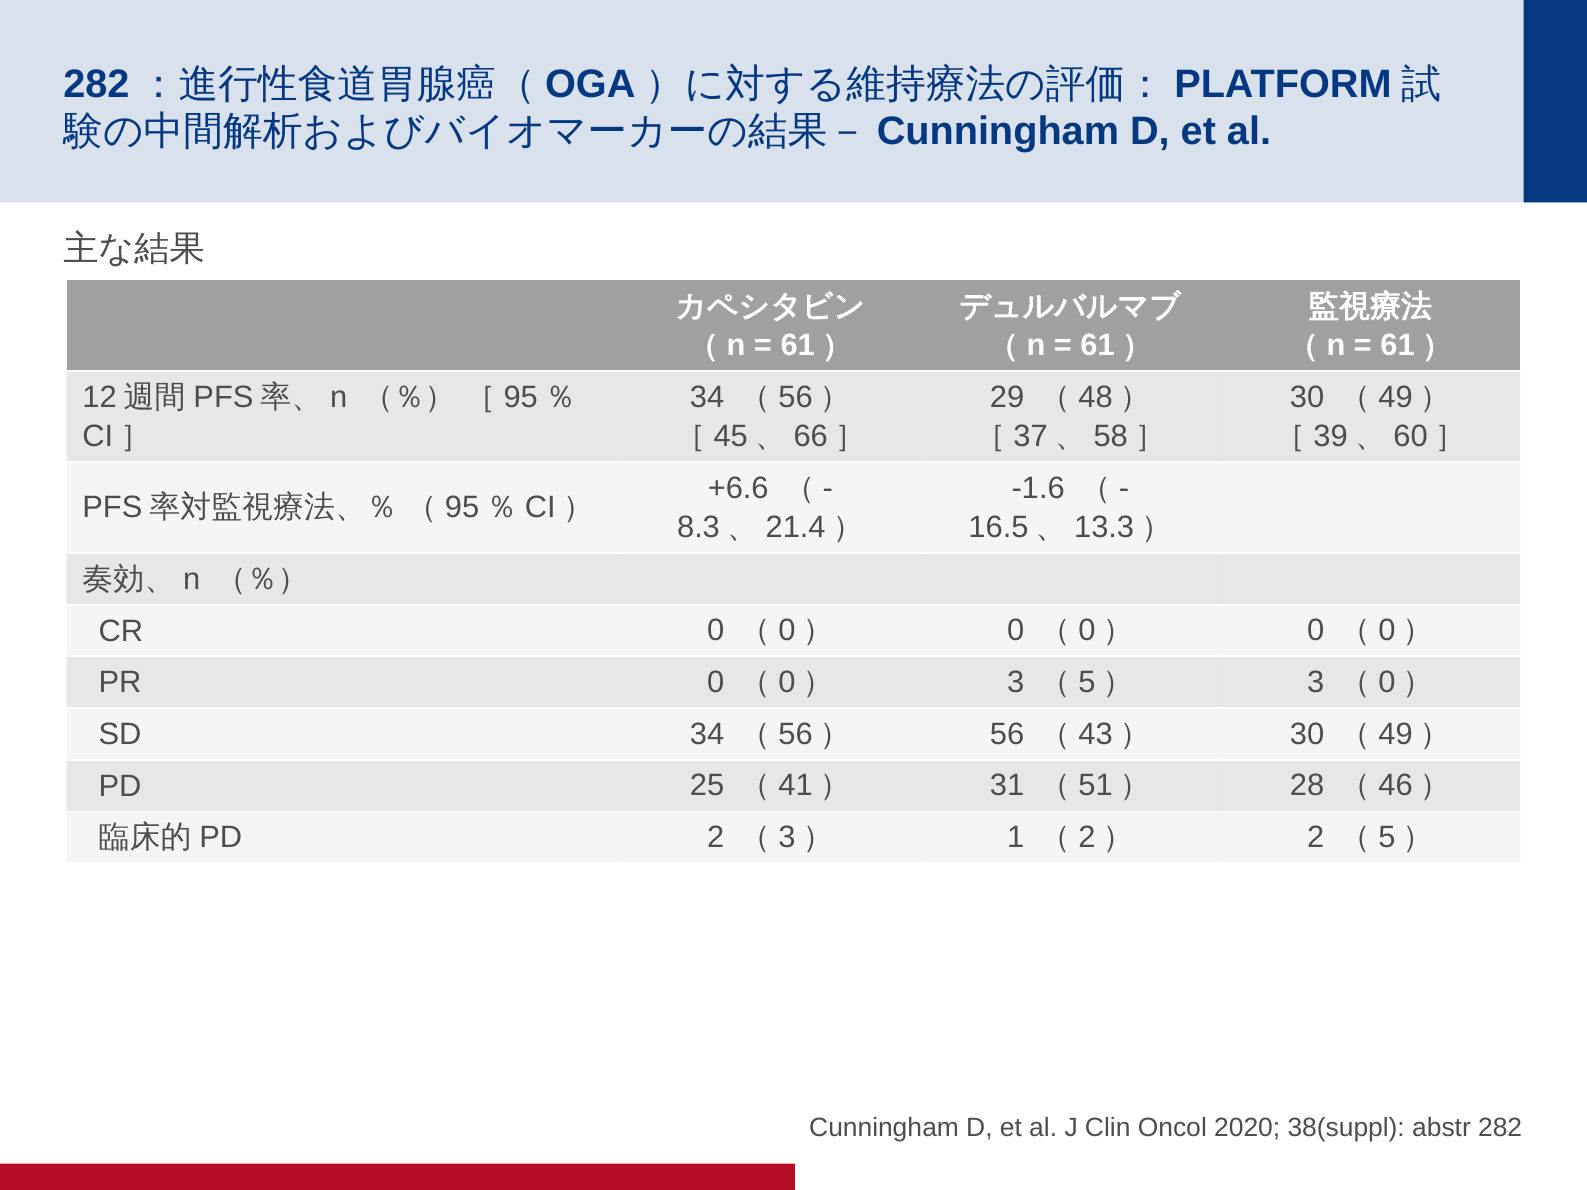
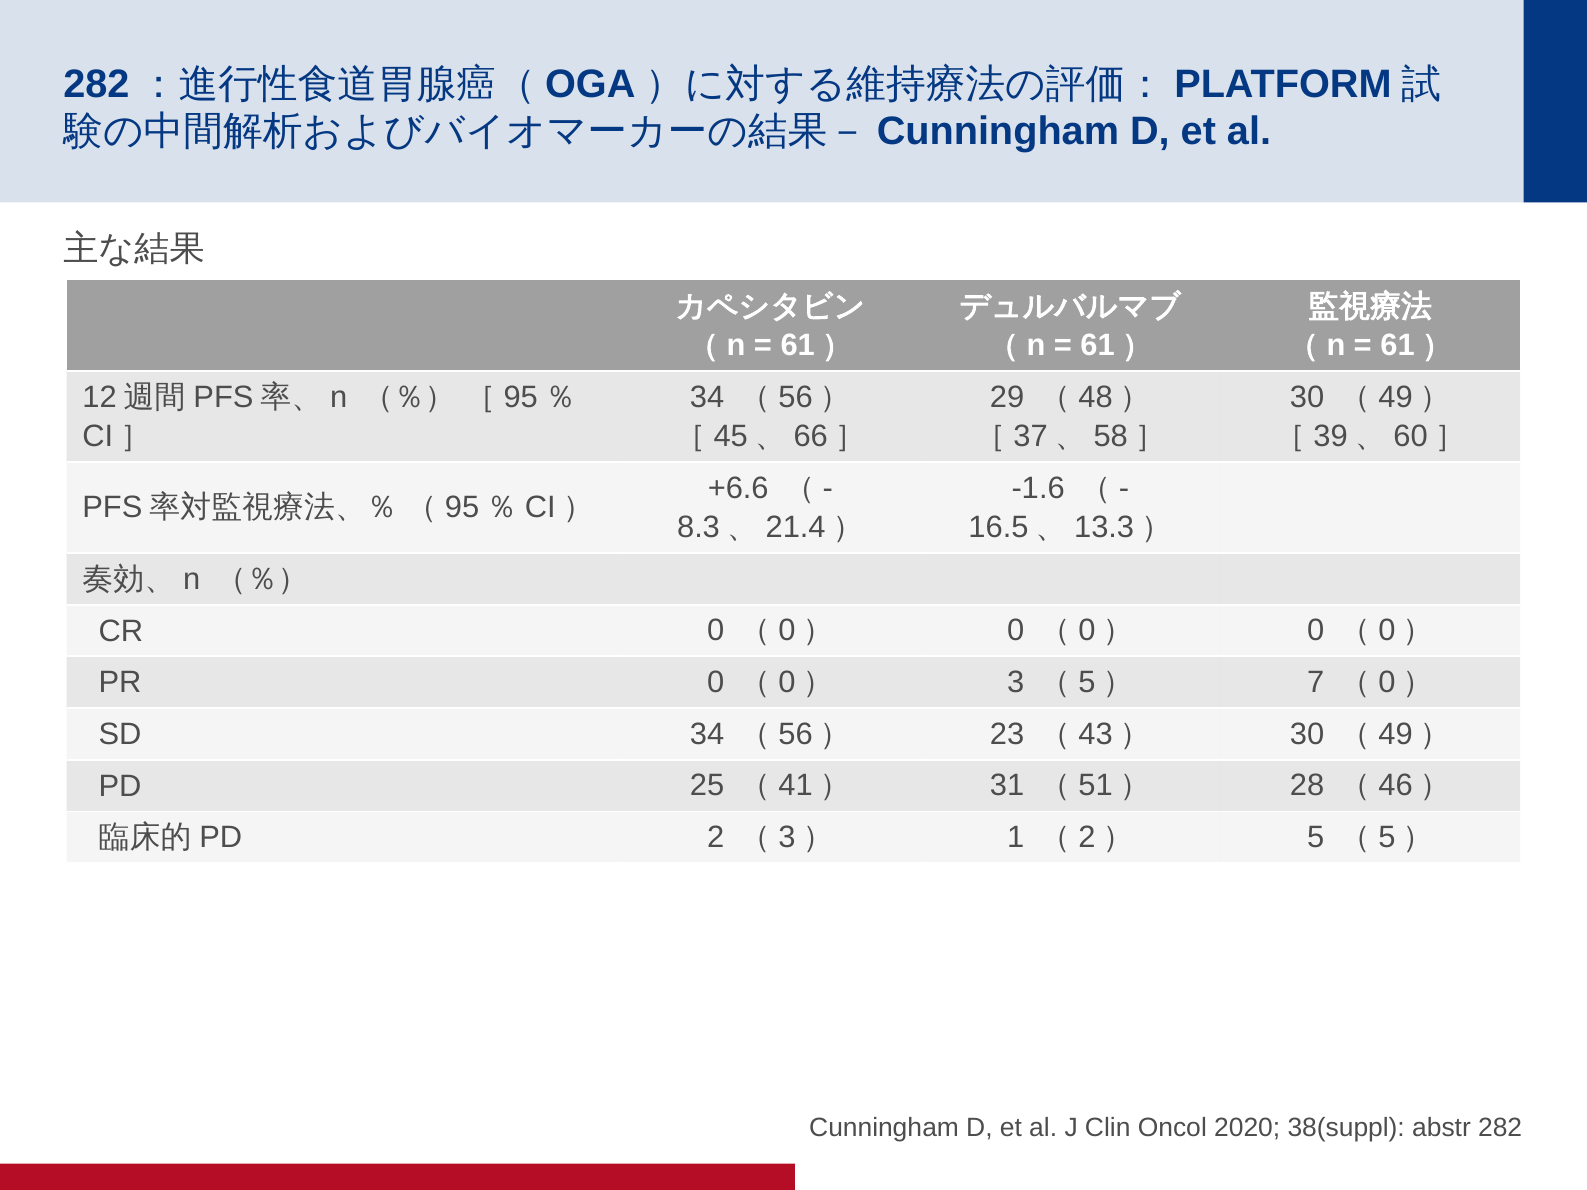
3: 3 -> 7 (1316, 682)
56: 56 -> 23 (1007, 734)
2: 2 -> 5 (1316, 838)
